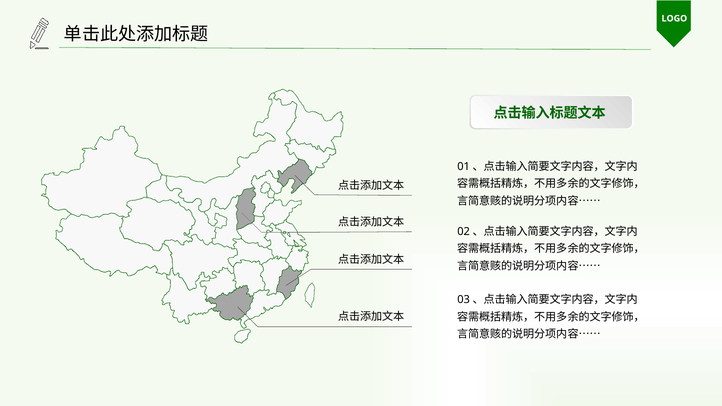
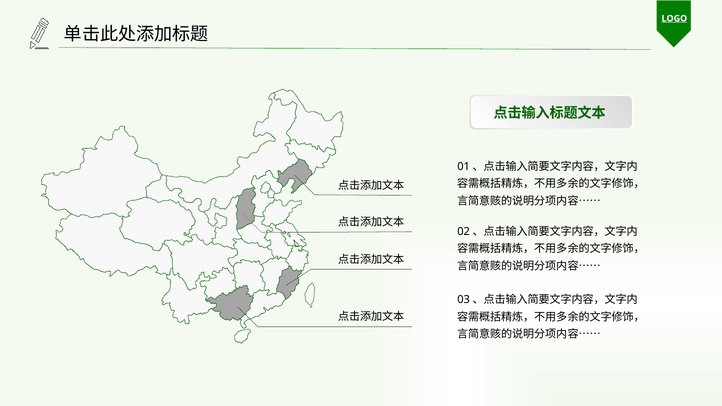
LOGO underline: none -> present (674, 18)
